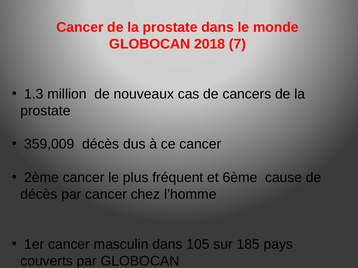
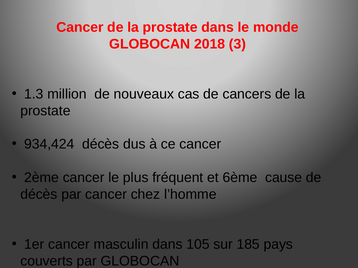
7: 7 -> 3 (237, 44)
359,009: 359,009 -> 934,424 (49, 144)
